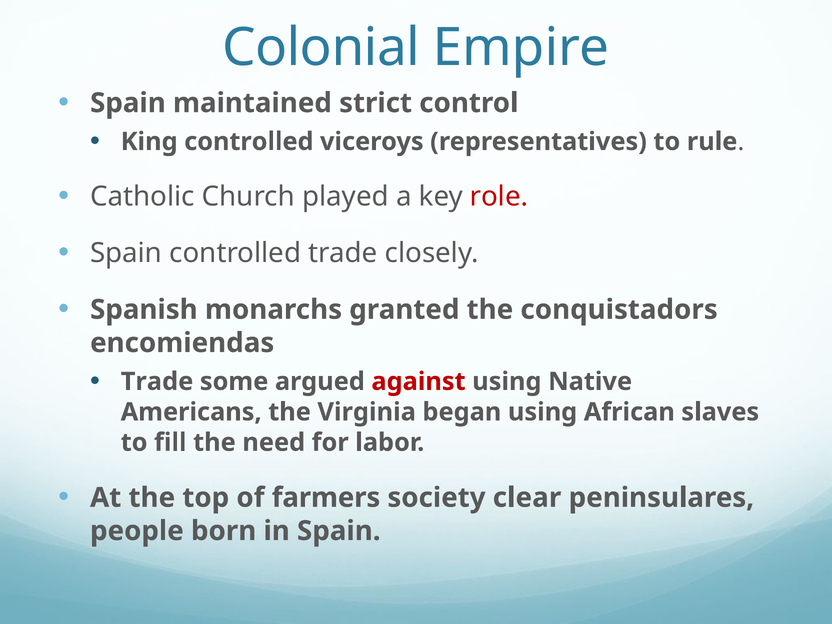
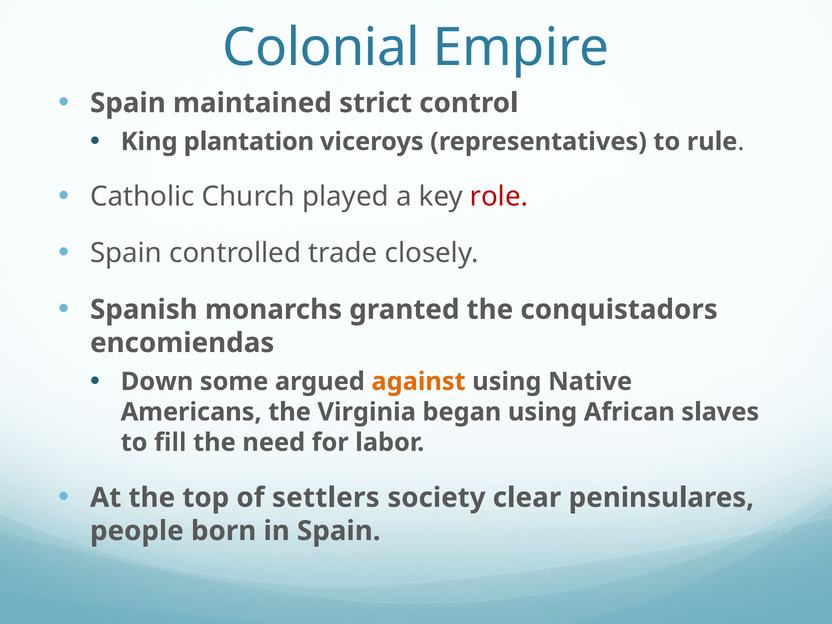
King controlled: controlled -> plantation (249, 142)
Trade: Trade -> Down (157, 382)
against colour: red -> orange (418, 382)
farmers: farmers -> settlers (326, 498)
